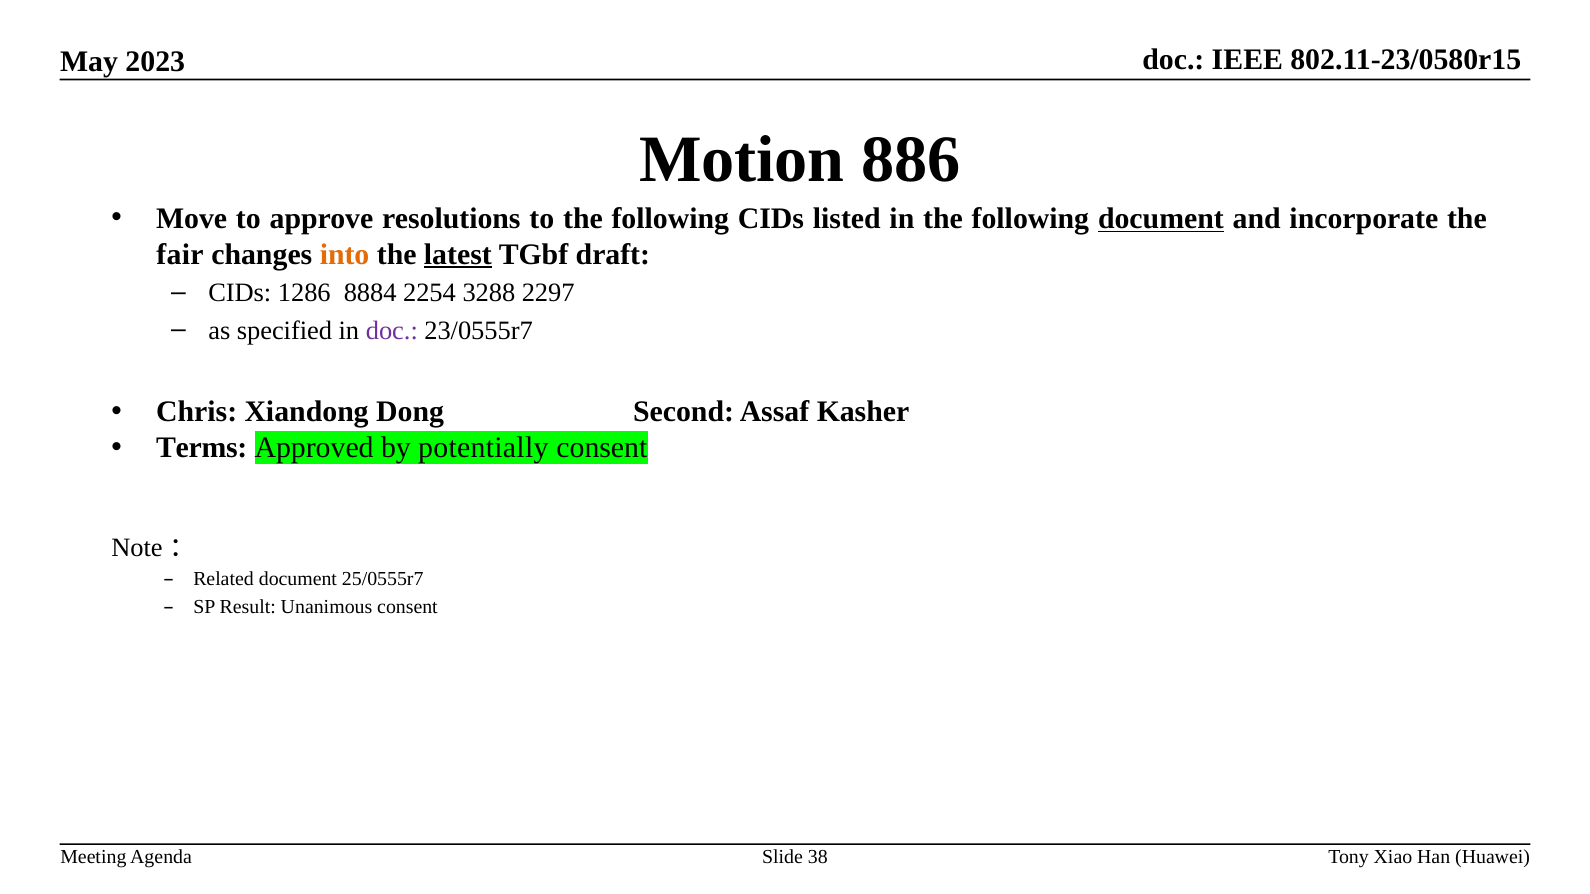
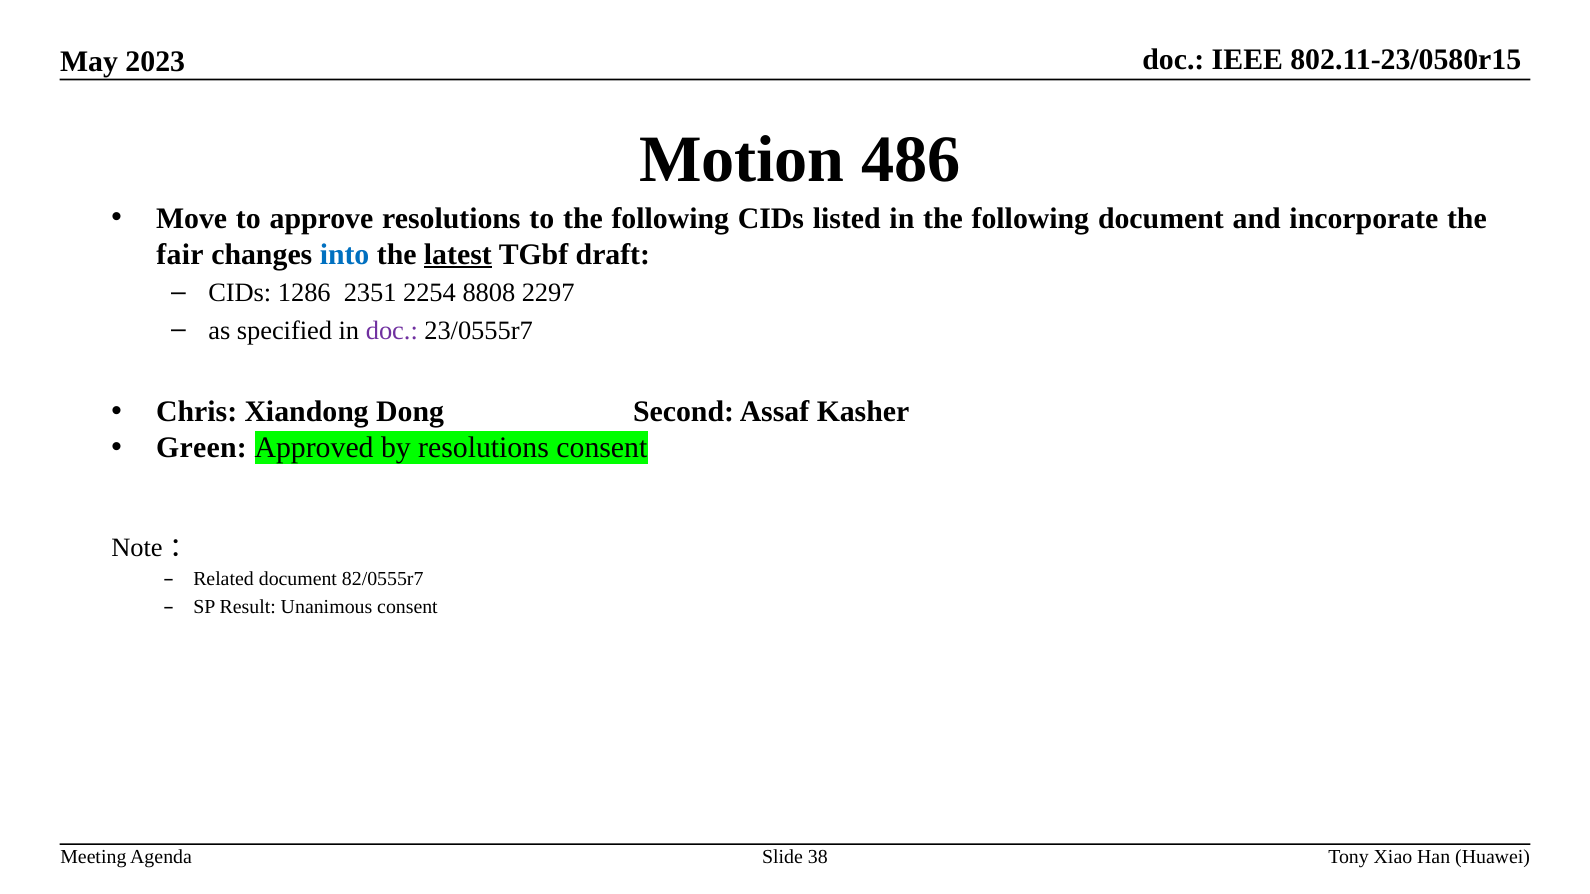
886: 886 -> 486 (911, 160)
document underline: present -> none (1161, 219)
into colour: orange -> blue (345, 255)
8884: 8884 -> 2351 (370, 293)
3288: 3288 -> 8808 (489, 293)
Terms: Terms -> Green (201, 448)
by potentially: potentially -> resolutions (484, 448)
25/0555r7: 25/0555r7 -> 82/0555r7 (383, 580)
